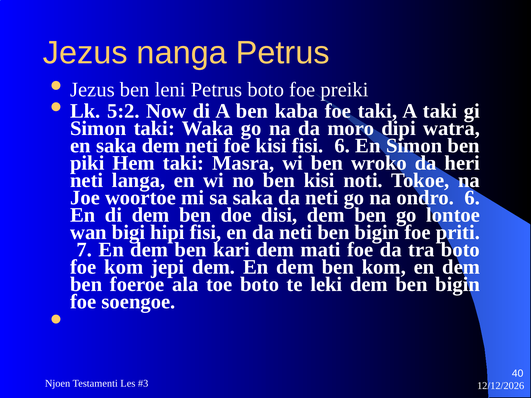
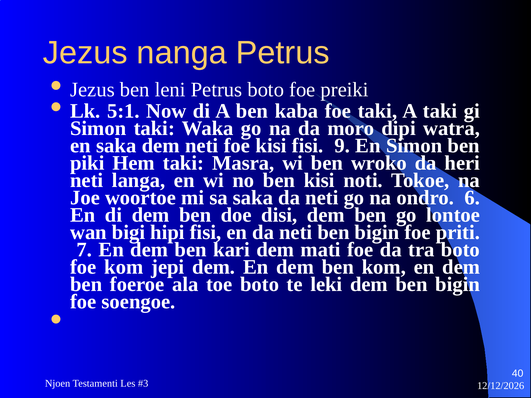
5:2: 5:2 -> 5:1 (123, 111)
fisi 6: 6 -> 9 (342, 146)
